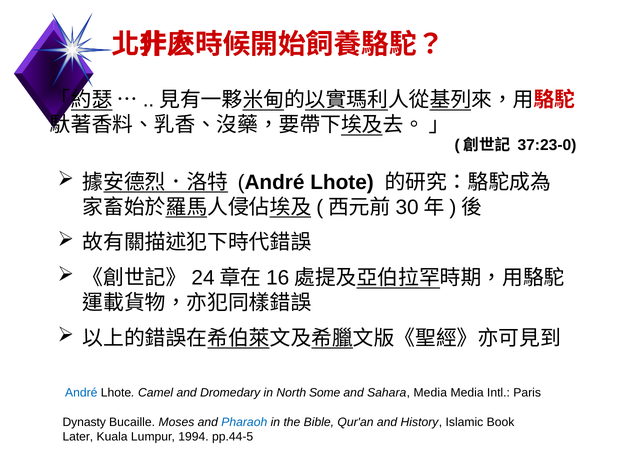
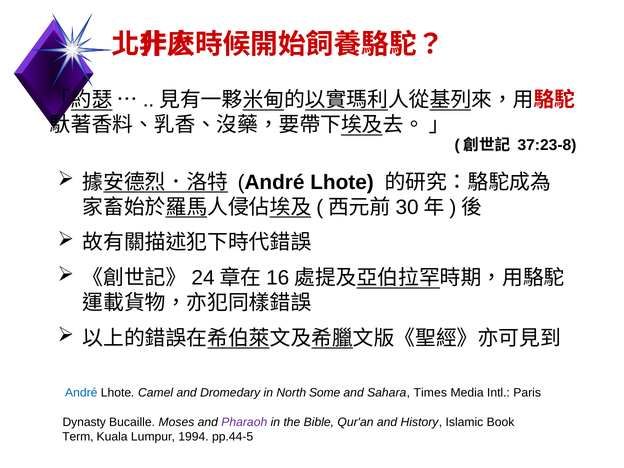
37:23-0: 37:23-0 -> 37:23-8 (547, 145)
Sahara Media: Media -> Times (430, 393)
Pharaoh colour: blue -> purple (244, 422)
Later: Later -> Term (78, 437)
